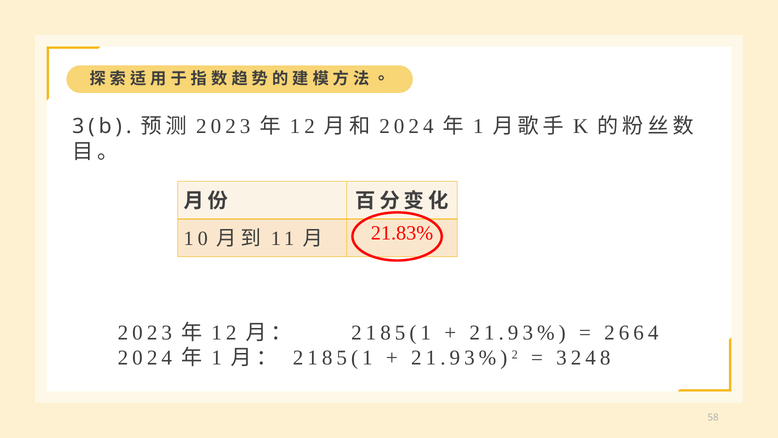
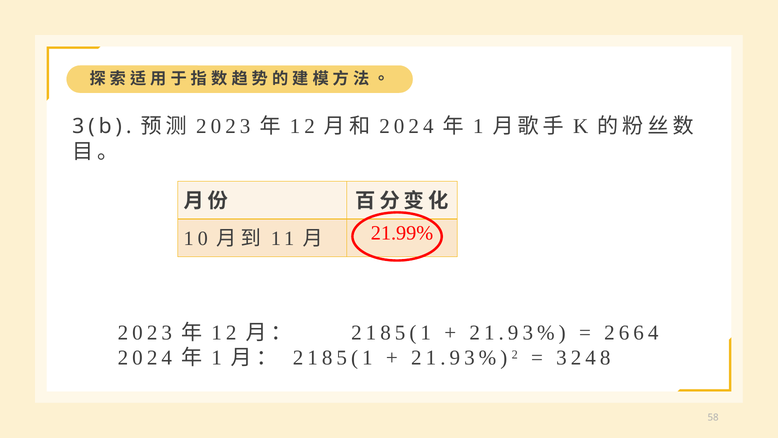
21.83%: 21.83% -> 21.99% (402, 233)
